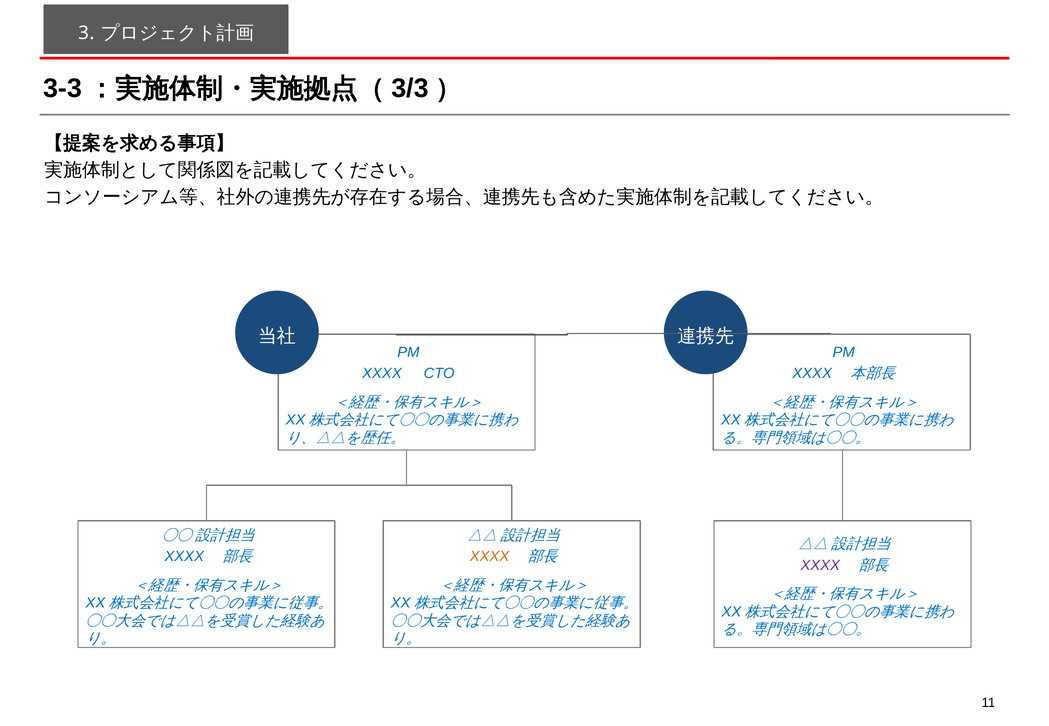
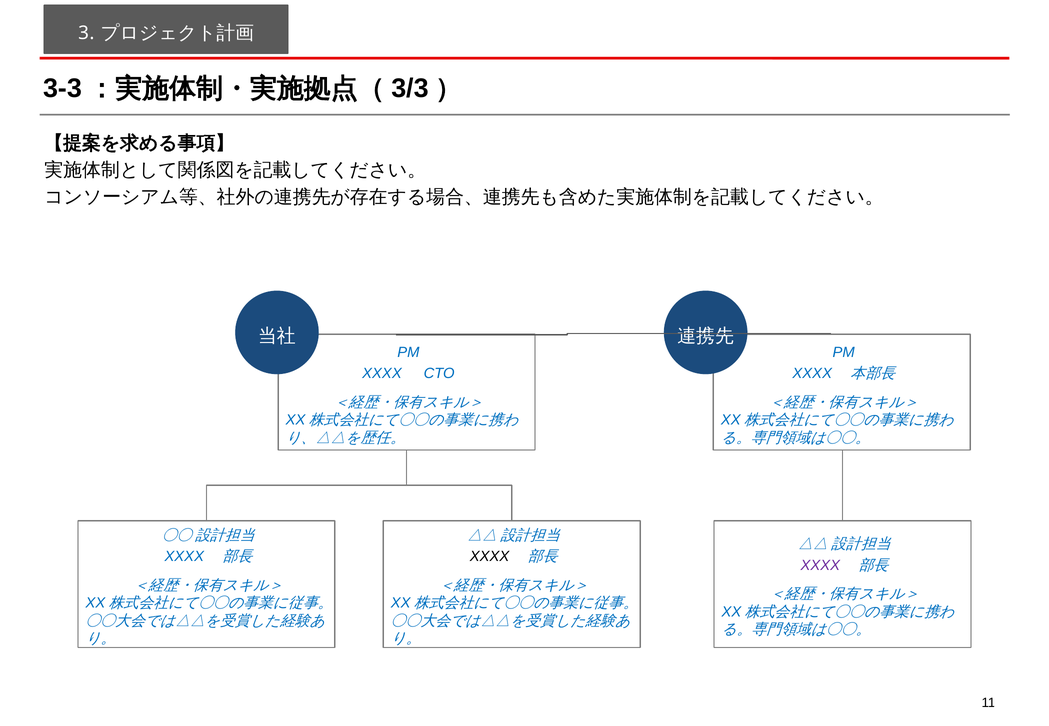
XXXX colour: orange -> black (490, 557)
